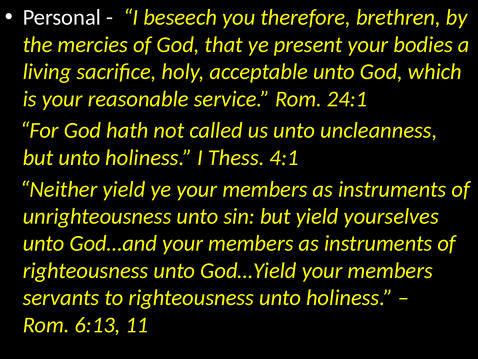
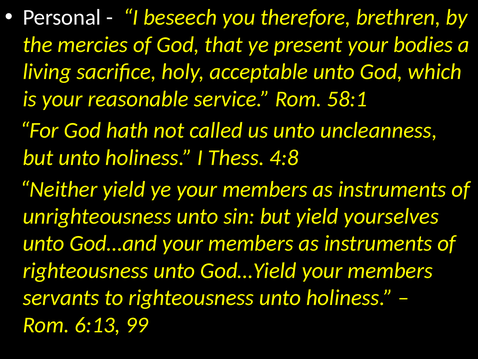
24:1: 24:1 -> 58:1 (347, 99)
4:1: 4:1 -> 4:8 (284, 157)
11: 11 -> 99 (137, 324)
